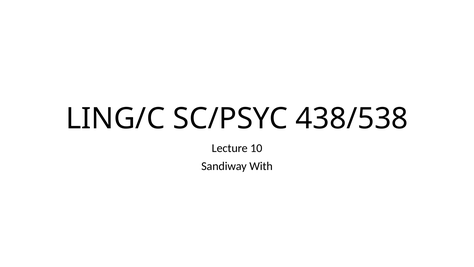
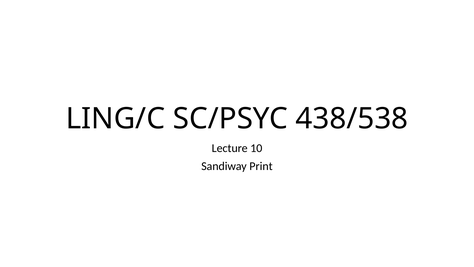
With: With -> Print (261, 166)
